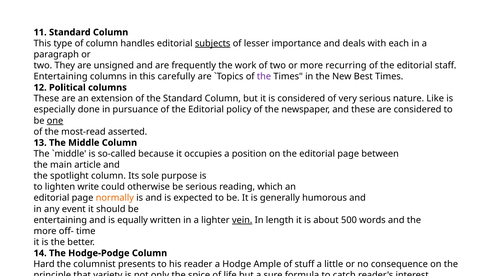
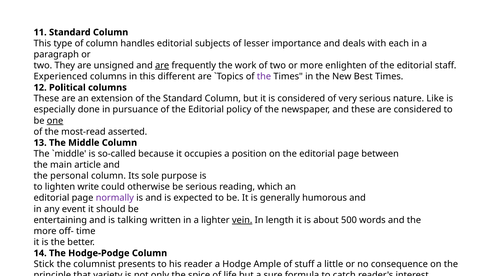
subjects underline: present -> none (213, 43)
are underline: none -> present (162, 65)
recurring: recurring -> enlighten (346, 65)
Entertaining: Entertaining -> Experienced (61, 76)
carefully: carefully -> different (176, 76)
spotlight: spotlight -> personal (69, 176)
normally colour: orange -> purple (115, 198)
equally: equally -> talking (132, 220)
Hard: Hard -> Stick (44, 264)
